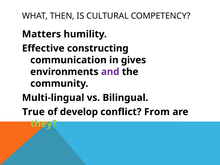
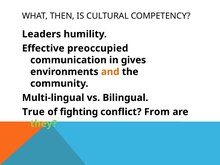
Matters: Matters -> Leaders (41, 34)
constructing: constructing -> preoccupied (98, 48)
and colour: purple -> orange (110, 72)
develop: develop -> fighting (79, 112)
